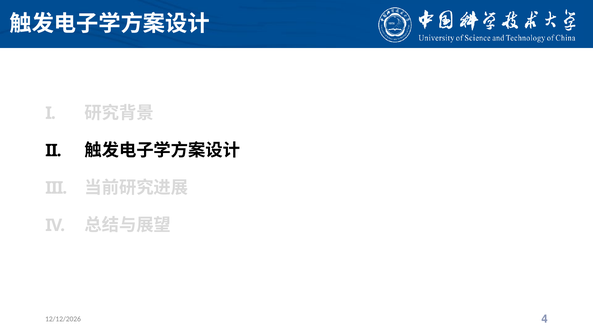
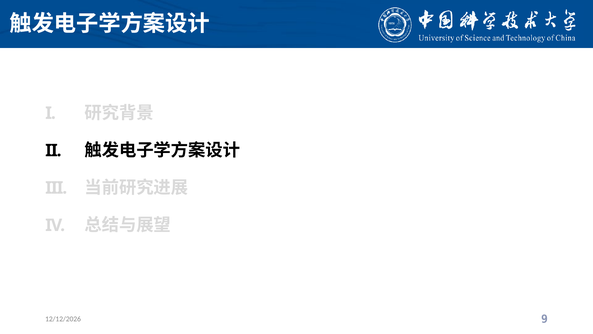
4: 4 -> 9 (544, 319)
